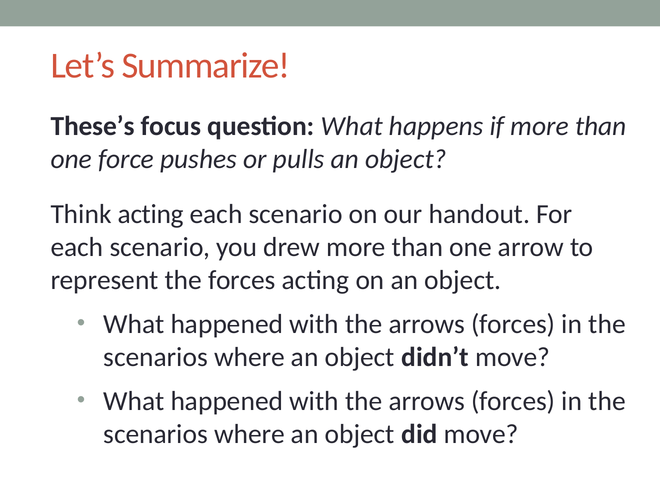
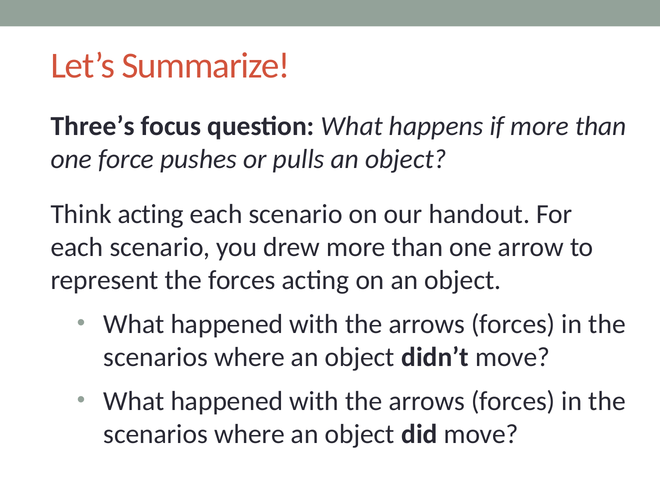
These’s: These’s -> Three’s (93, 126)
